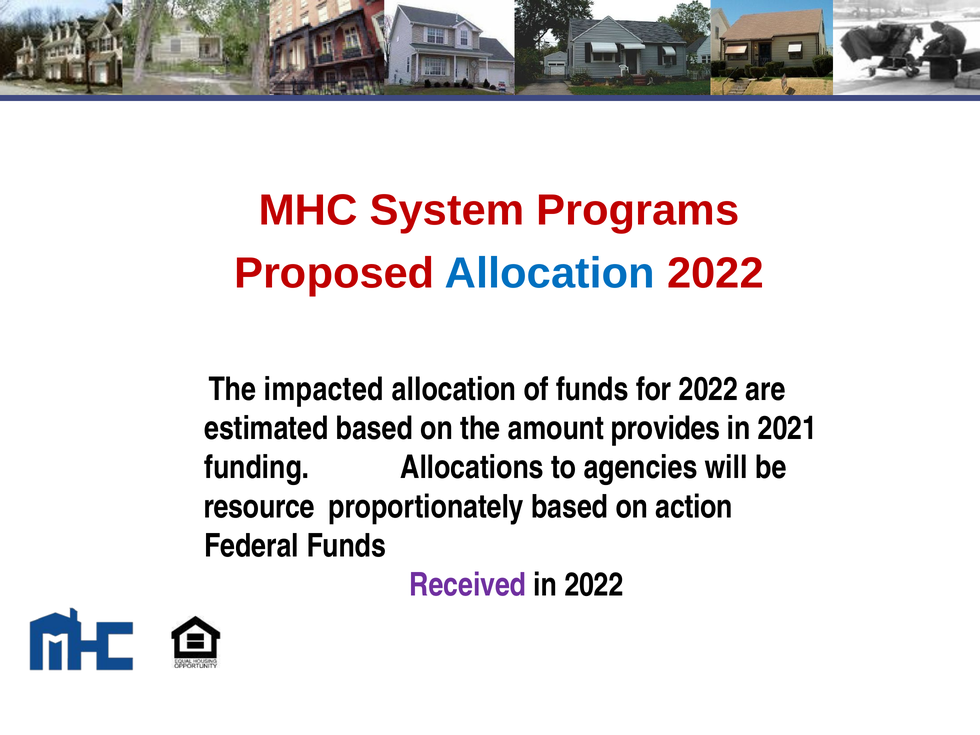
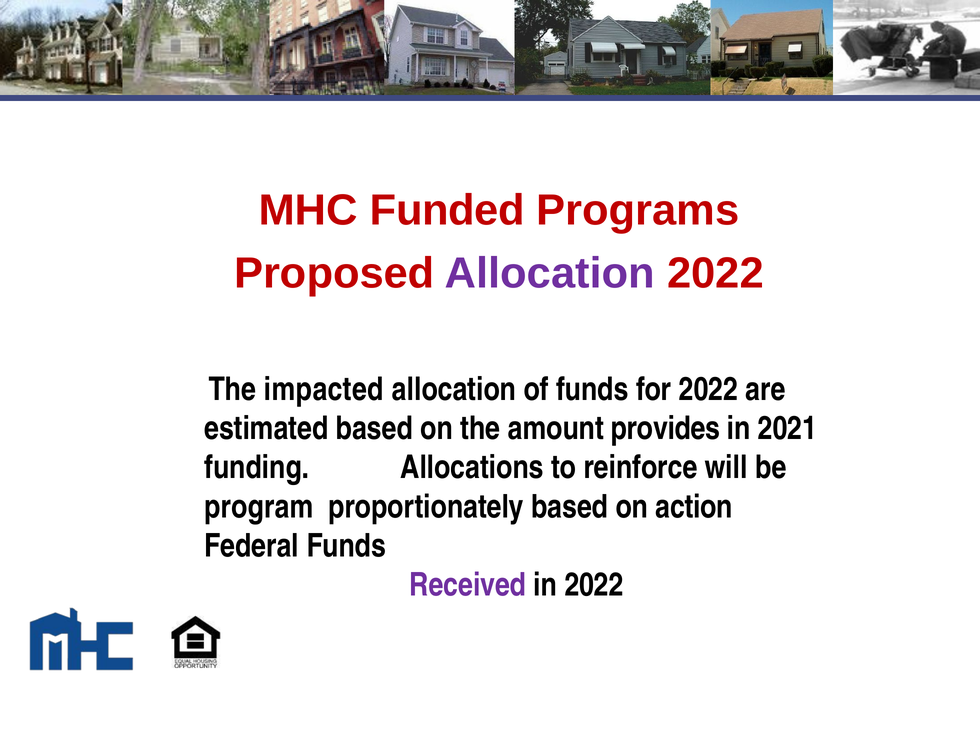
System: System -> Funded (447, 210)
Allocation colour: blue -> purple (550, 273)
agencies: agencies -> reinforce (640, 468)
resource: resource -> program (259, 507)
